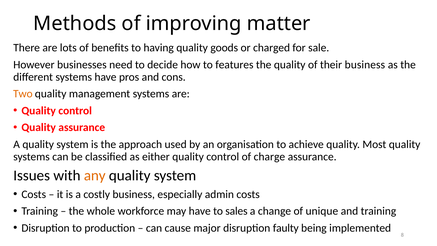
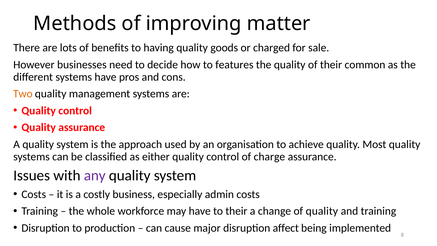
their business: business -> common (365, 65)
any colour: orange -> purple (95, 175)
to sales: sales -> their (236, 211)
of unique: unique -> quality (322, 211)
faulty: faulty -> affect (286, 228)
